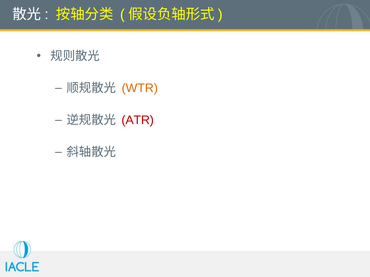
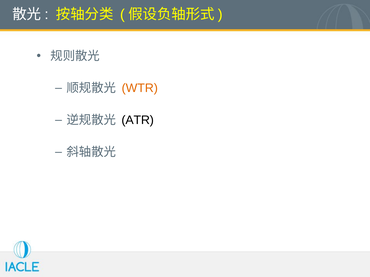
ATR colour: red -> black (138, 120)
